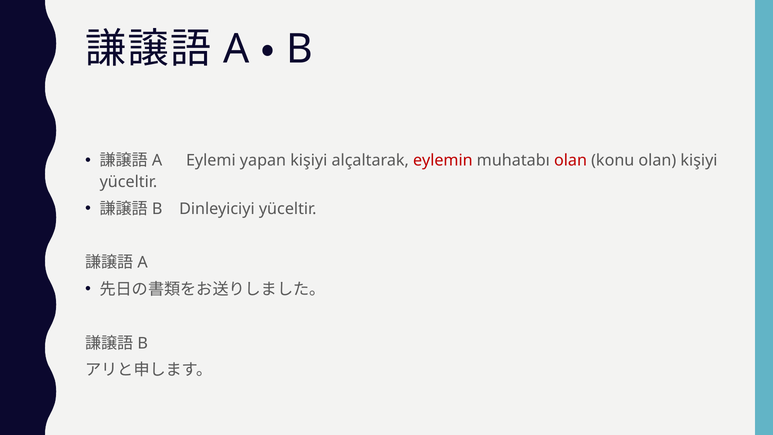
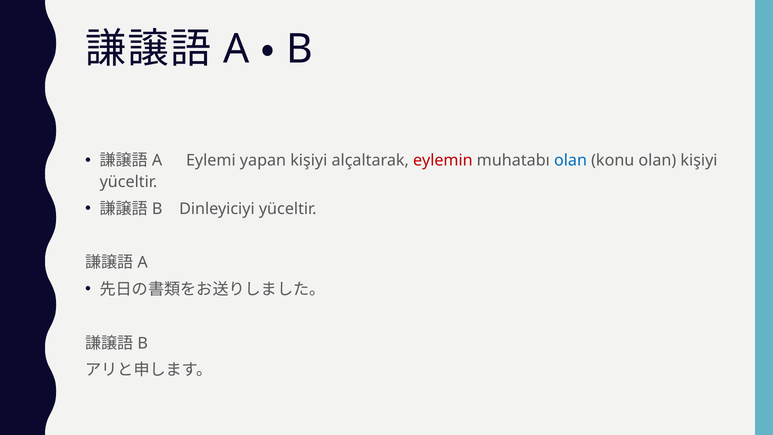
olan colour: red -> blue (570, 161)
